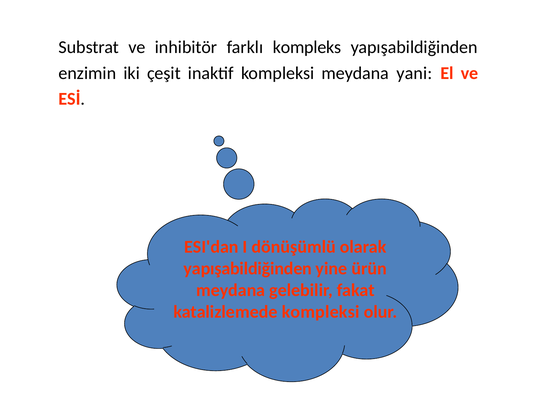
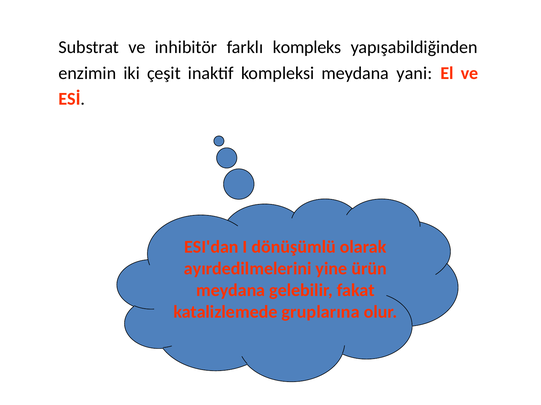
yapışabildiğinden: yapışabildiğinden -> ayırdedilmelerini (248, 269)
katalizlemede kompleksi: kompleksi -> gruplarına (321, 312)
